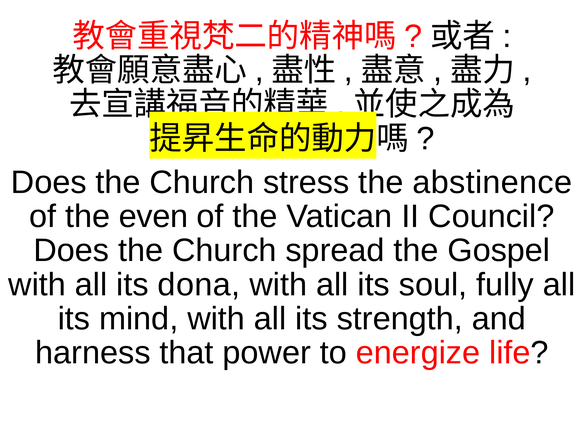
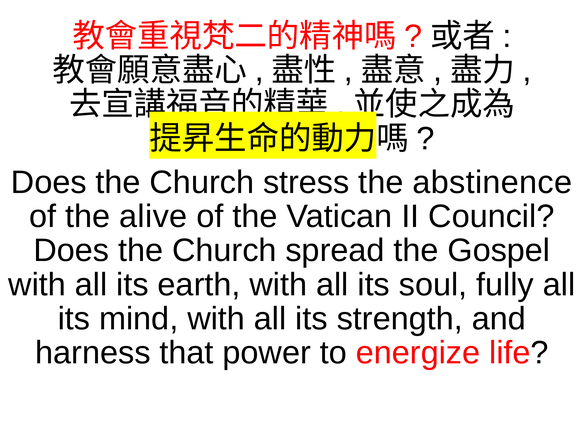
even: even -> alive (153, 217)
dona: dona -> earth (199, 285)
